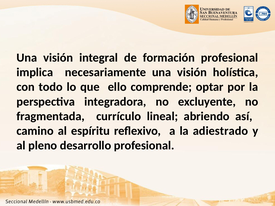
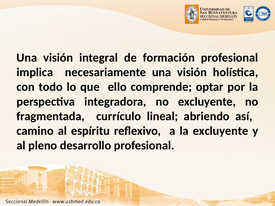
la adiestrado: adiestrado -> excluyente (221, 131)
